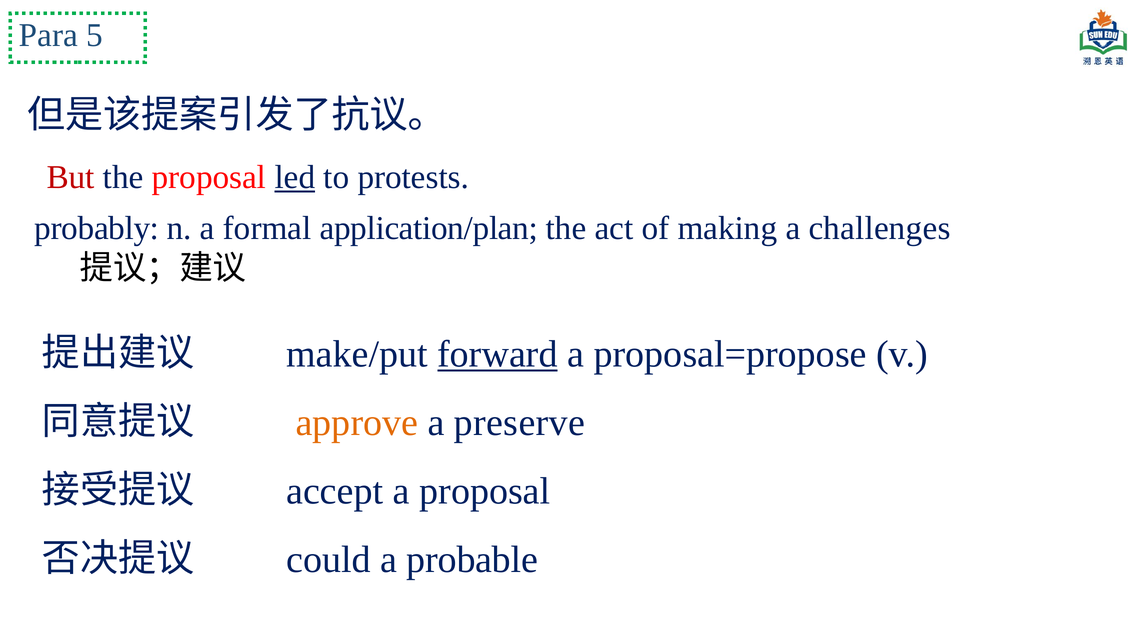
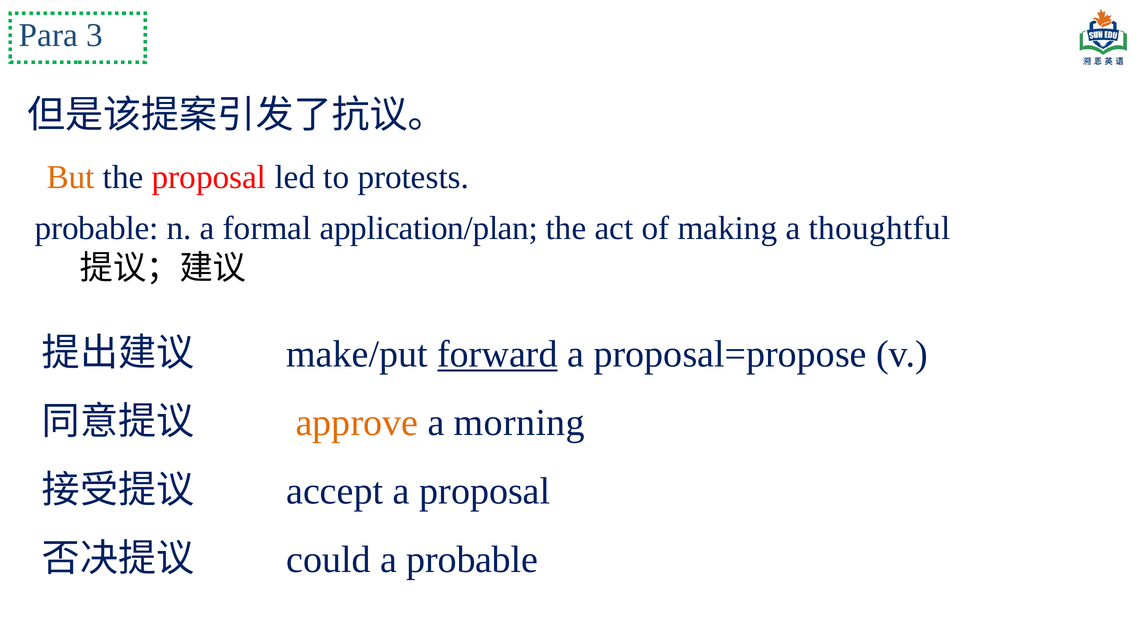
5: 5 -> 3 (94, 35)
But colour: red -> orange (71, 177)
led underline: present -> none (295, 177)
probably: probably -> probable (97, 228)
challenges: challenges -> thoughtful (879, 228)
preserve: preserve -> morning (519, 423)
